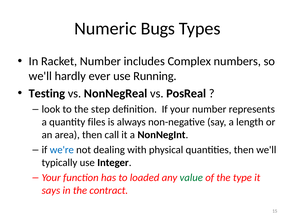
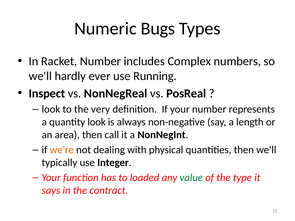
Testing: Testing -> Inspect (47, 93)
step: step -> very (101, 109)
quantity files: files -> look (97, 122)
we're colour: blue -> orange (62, 150)
